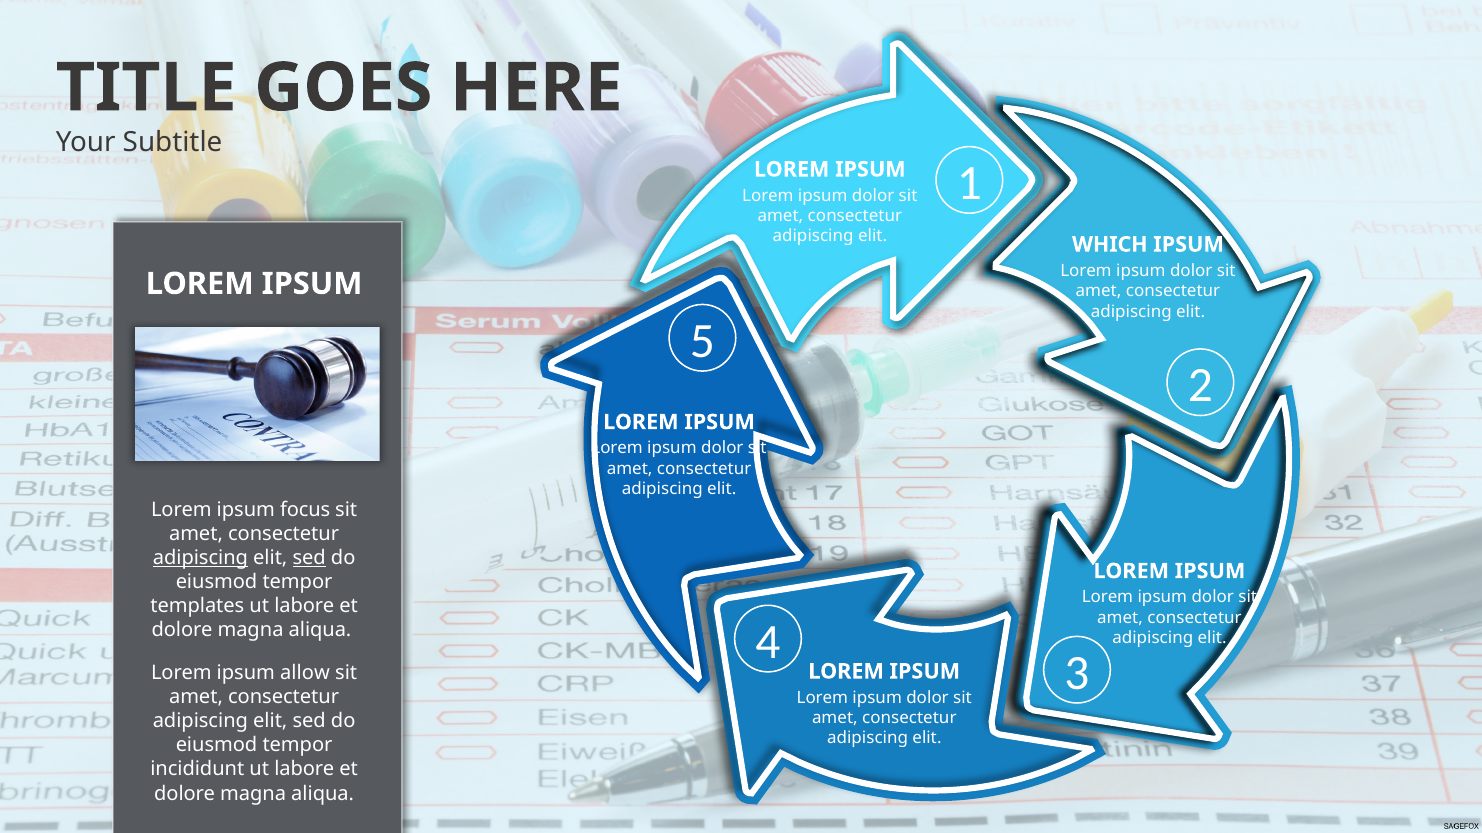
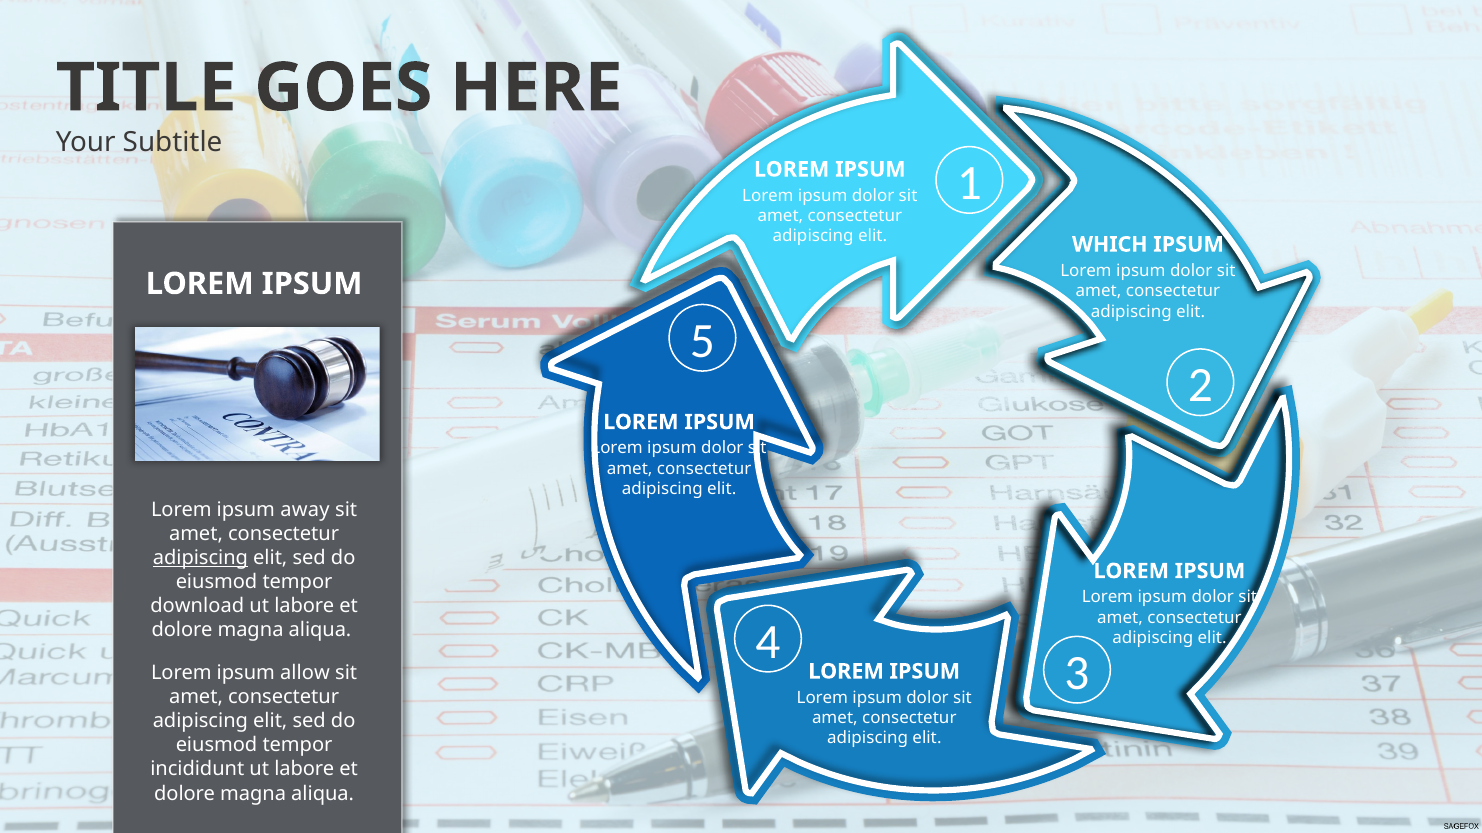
focus: focus -> away (305, 510)
sed underline: present -> none (309, 558)
templates: templates -> download (197, 607)
